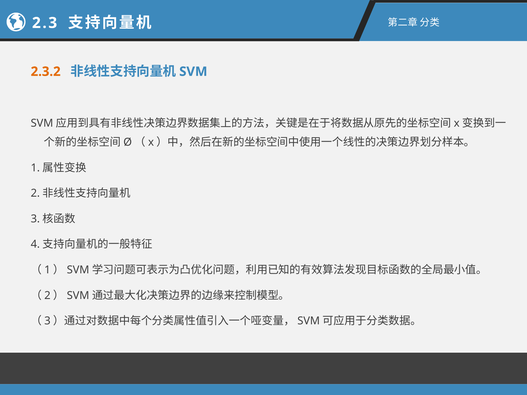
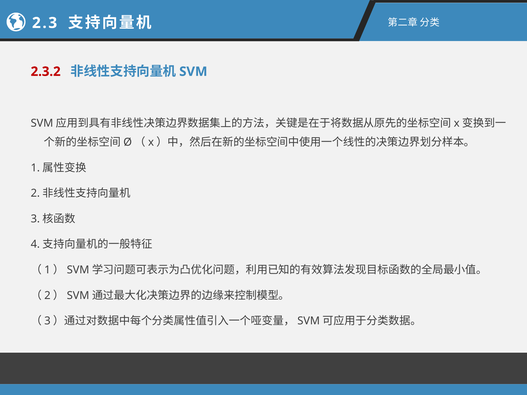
2.3.2 colour: orange -> red (46, 72)
